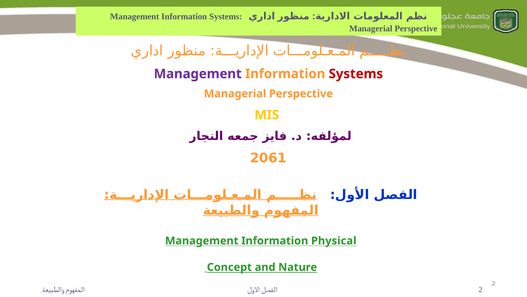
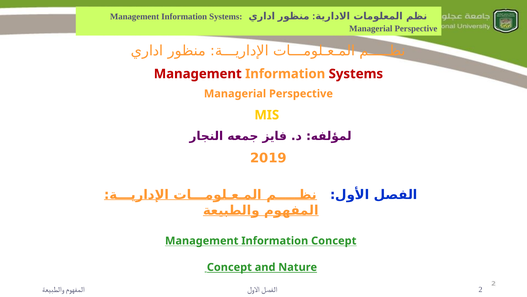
Management colour: purple -> red (198, 74)
2061: 2061 -> 2019 (268, 158)
Information Physical: Physical -> Concept (334, 240)
